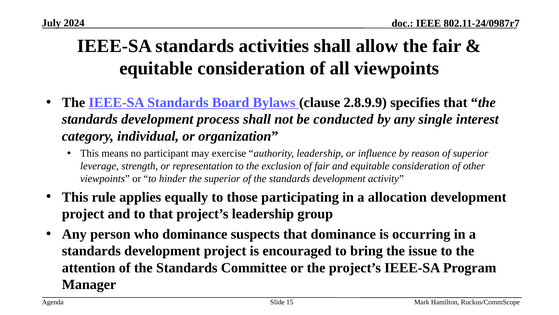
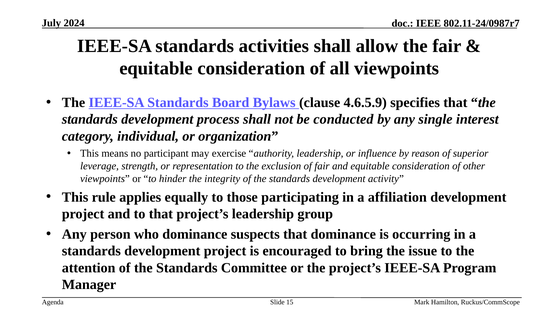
2.8.9.9: 2.8.9.9 -> 4.6.5.9 (365, 102)
the superior: superior -> integrity (222, 178)
allocation: allocation -> affiliation (397, 197)
